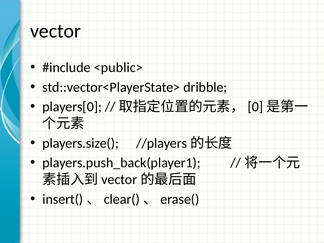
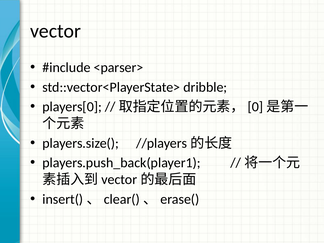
<public>: <public> -> <parser> (118, 68)
